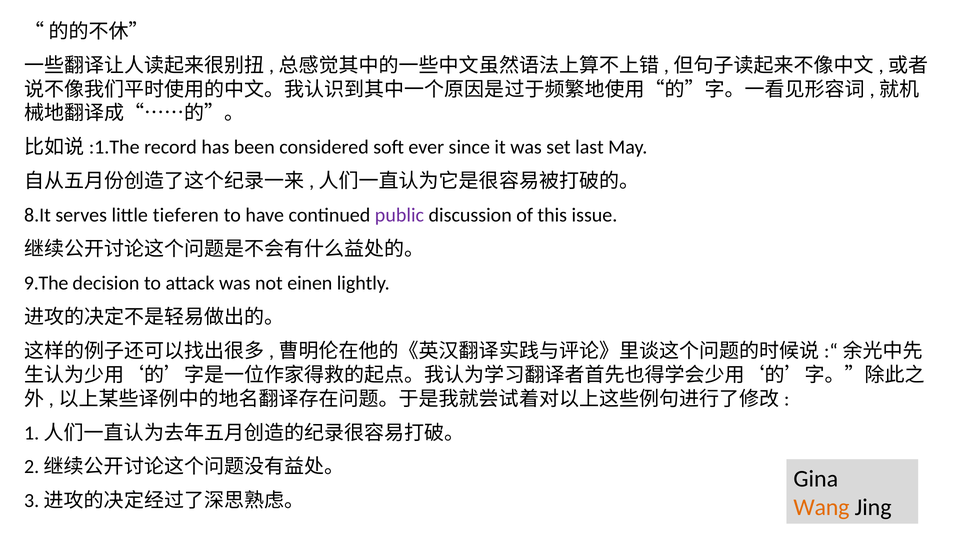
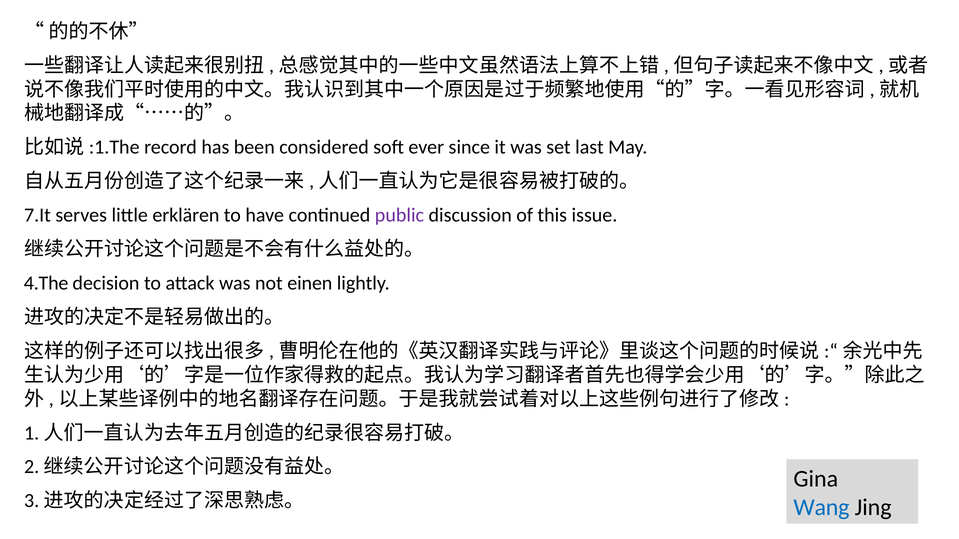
8.It: 8.It -> 7.It (37, 215)
tieferen: tieferen -> erklären (186, 215)
9.The: 9.The -> 4.The (46, 283)
Wang colour: orange -> blue (821, 508)
